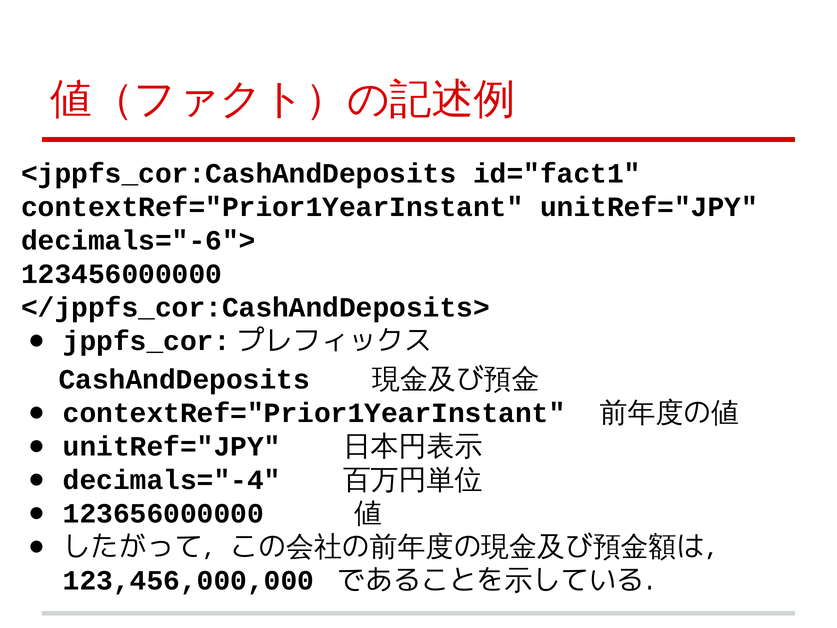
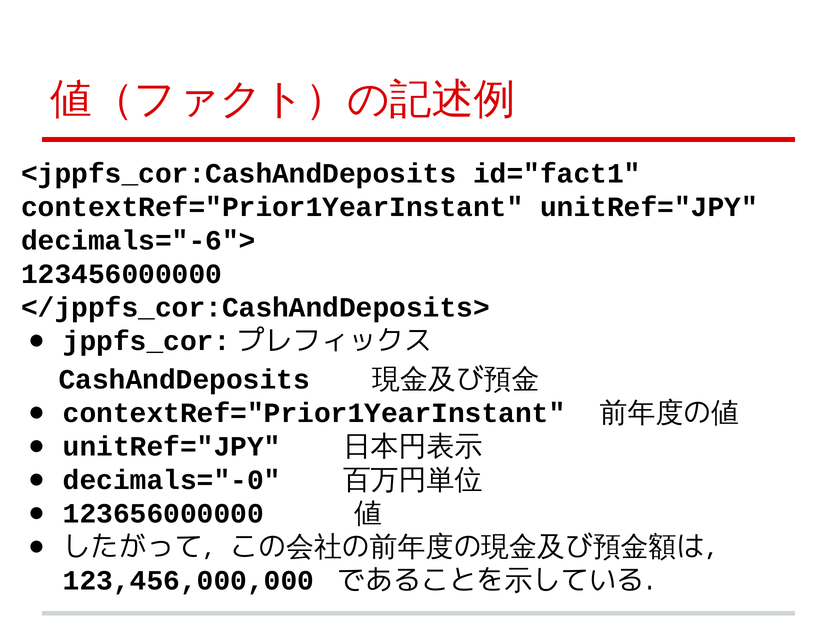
decimals="-4: decimals="-4 -> decimals="-0 (172, 480)
